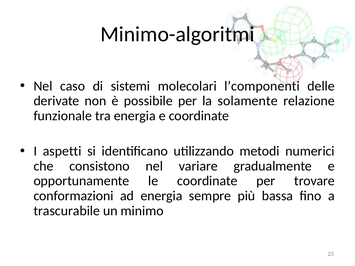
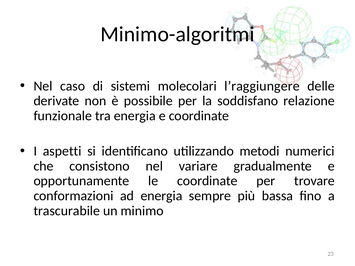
l’componenti: l’componenti -> l’raggiungere (262, 86)
solamente: solamente -> soddisfano (248, 101)
